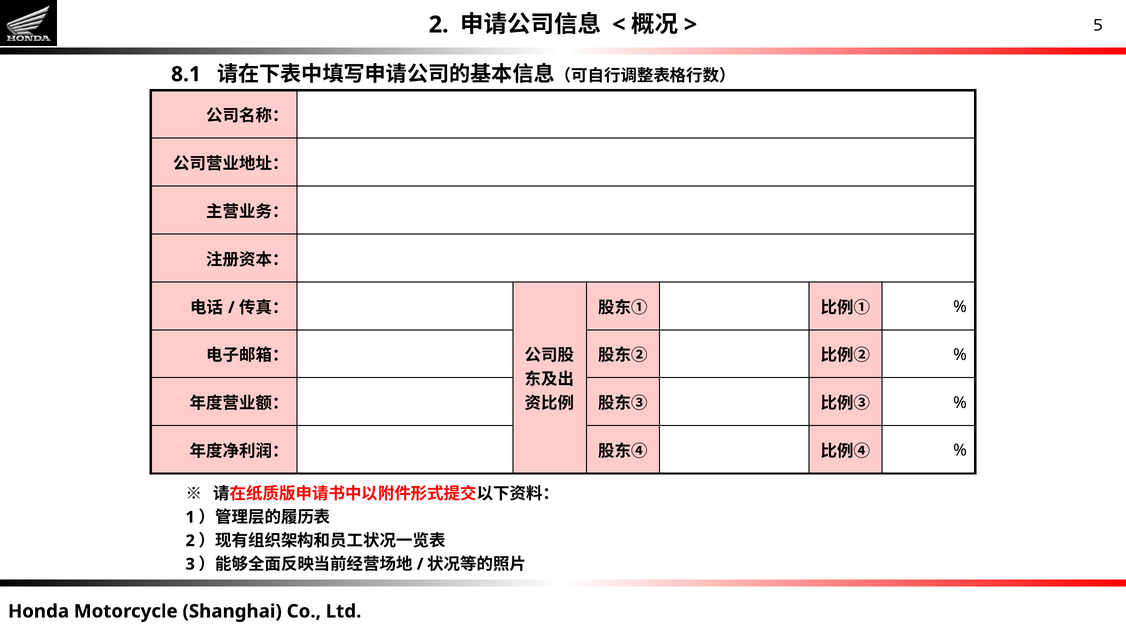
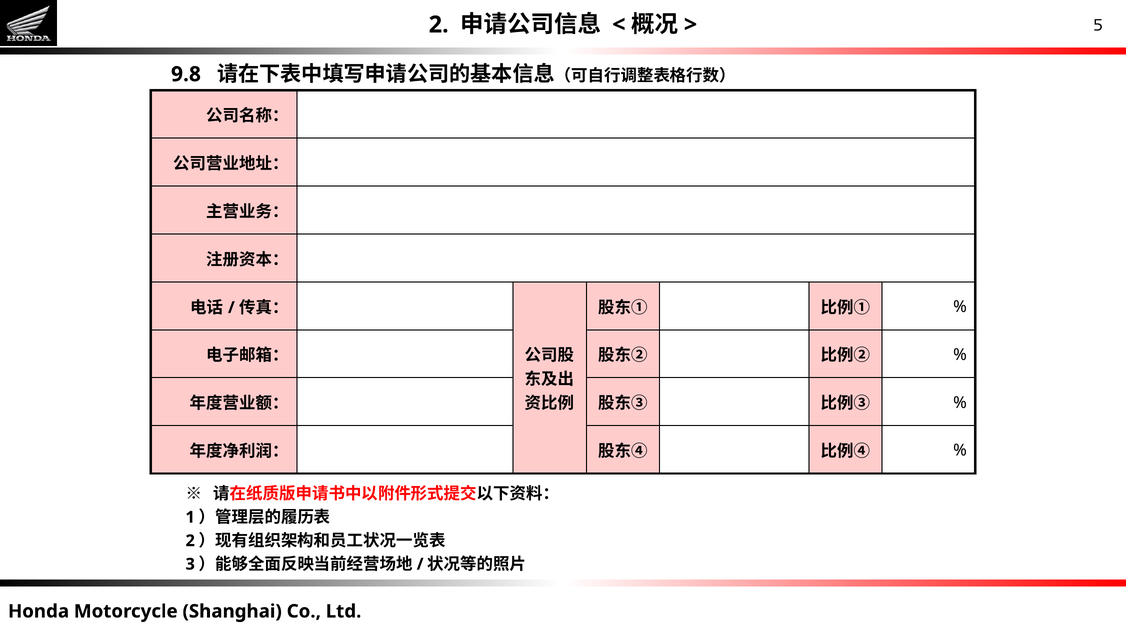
8.1: 8.1 -> 9.8 (186, 74)
